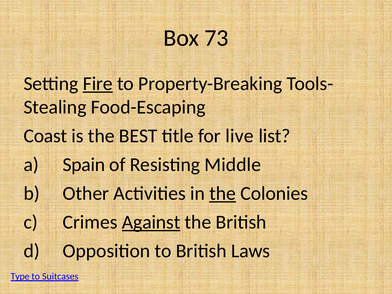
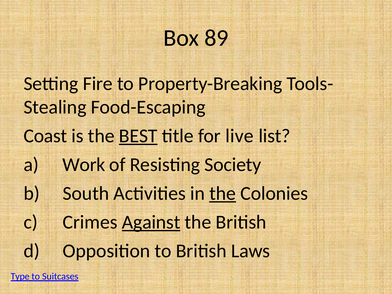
73: 73 -> 89 (216, 38)
Fire underline: present -> none (98, 84)
BEST underline: none -> present (138, 136)
Spain: Spain -> Work (84, 165)
Middle: Middle -> Society (233, 165)
Other: Other -> South (86, 193)
